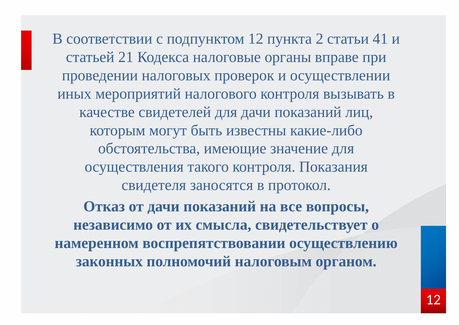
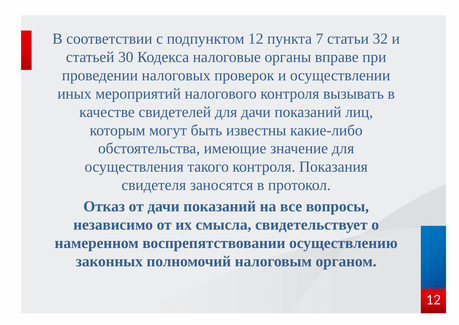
2: 2 -> 7 (320, 39)
41: 41 -> 32 (380, 39)
21: 21 -> 30 (126, 57)
